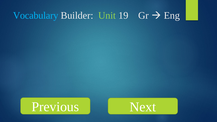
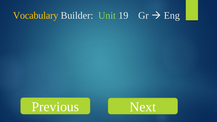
Vocabulary colour: light blue -> yellow (36, 16)
